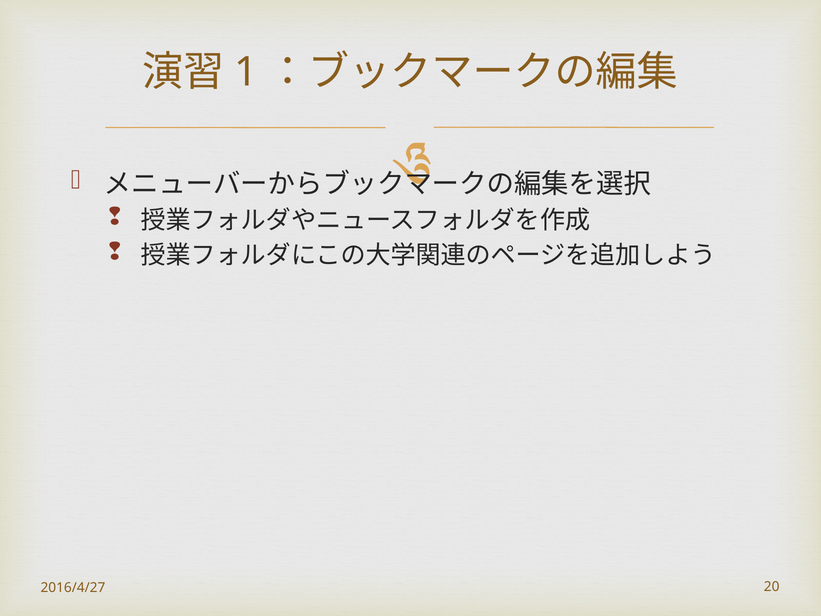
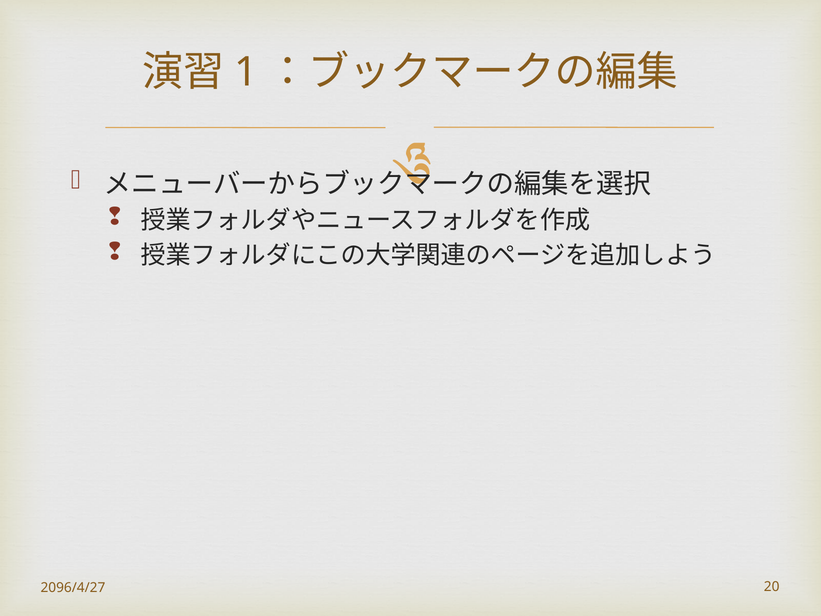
2016/4/27: 2016/4/27 -> 2096/4/27 (73, 588)
